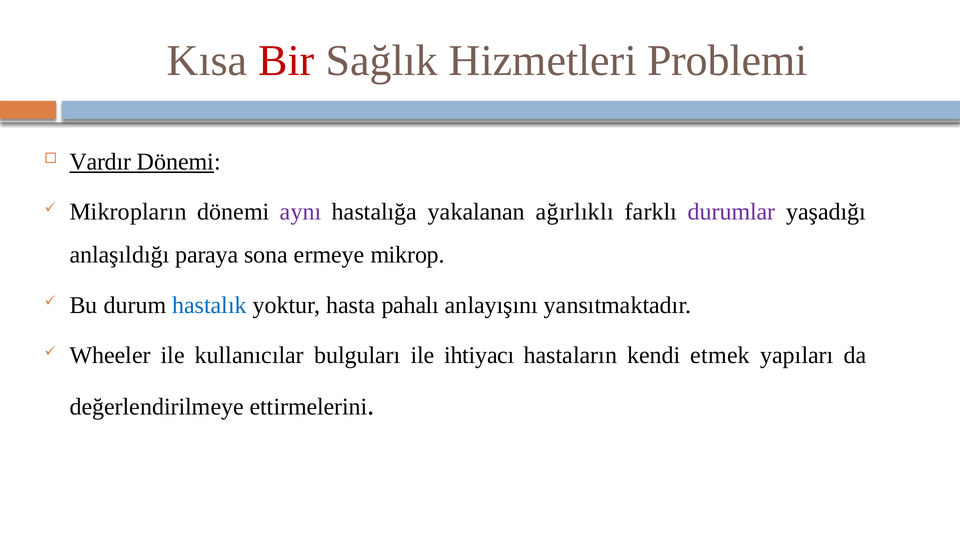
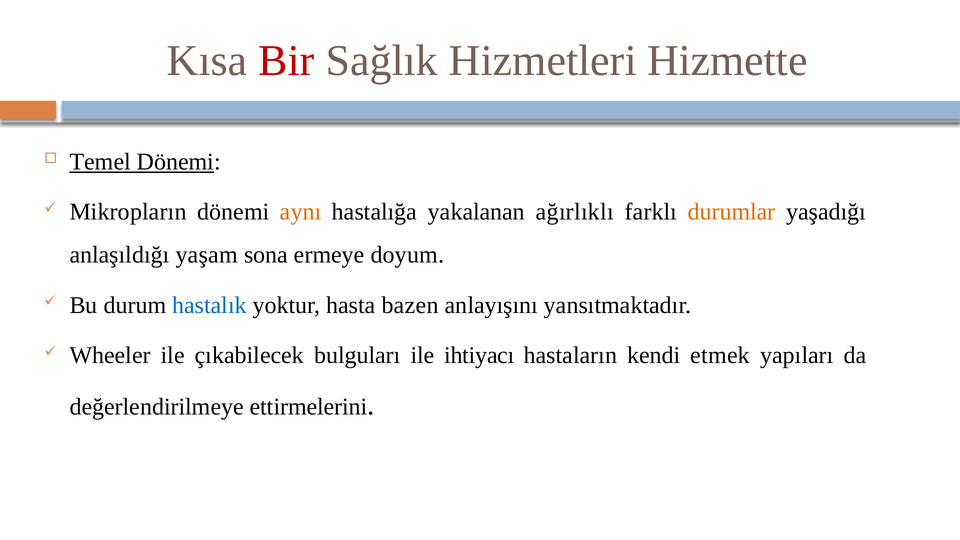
Problemi: Problemi -> Hizmette (727, 61)
Vardır: Vardır -> Temel (100, 162)
aynı colour: purple -> orange (301, 212)
durumlar colour: purple -> orange (732, 212)
paraya: paraya -> yaşam (207, 255)
mikrop: mikrop -> doyum (407, 255)
pahalı: pahalı -> bazen (410, 305)
kullanıcılar: kullanıcılar -> çıkabilecek (249, 355)
